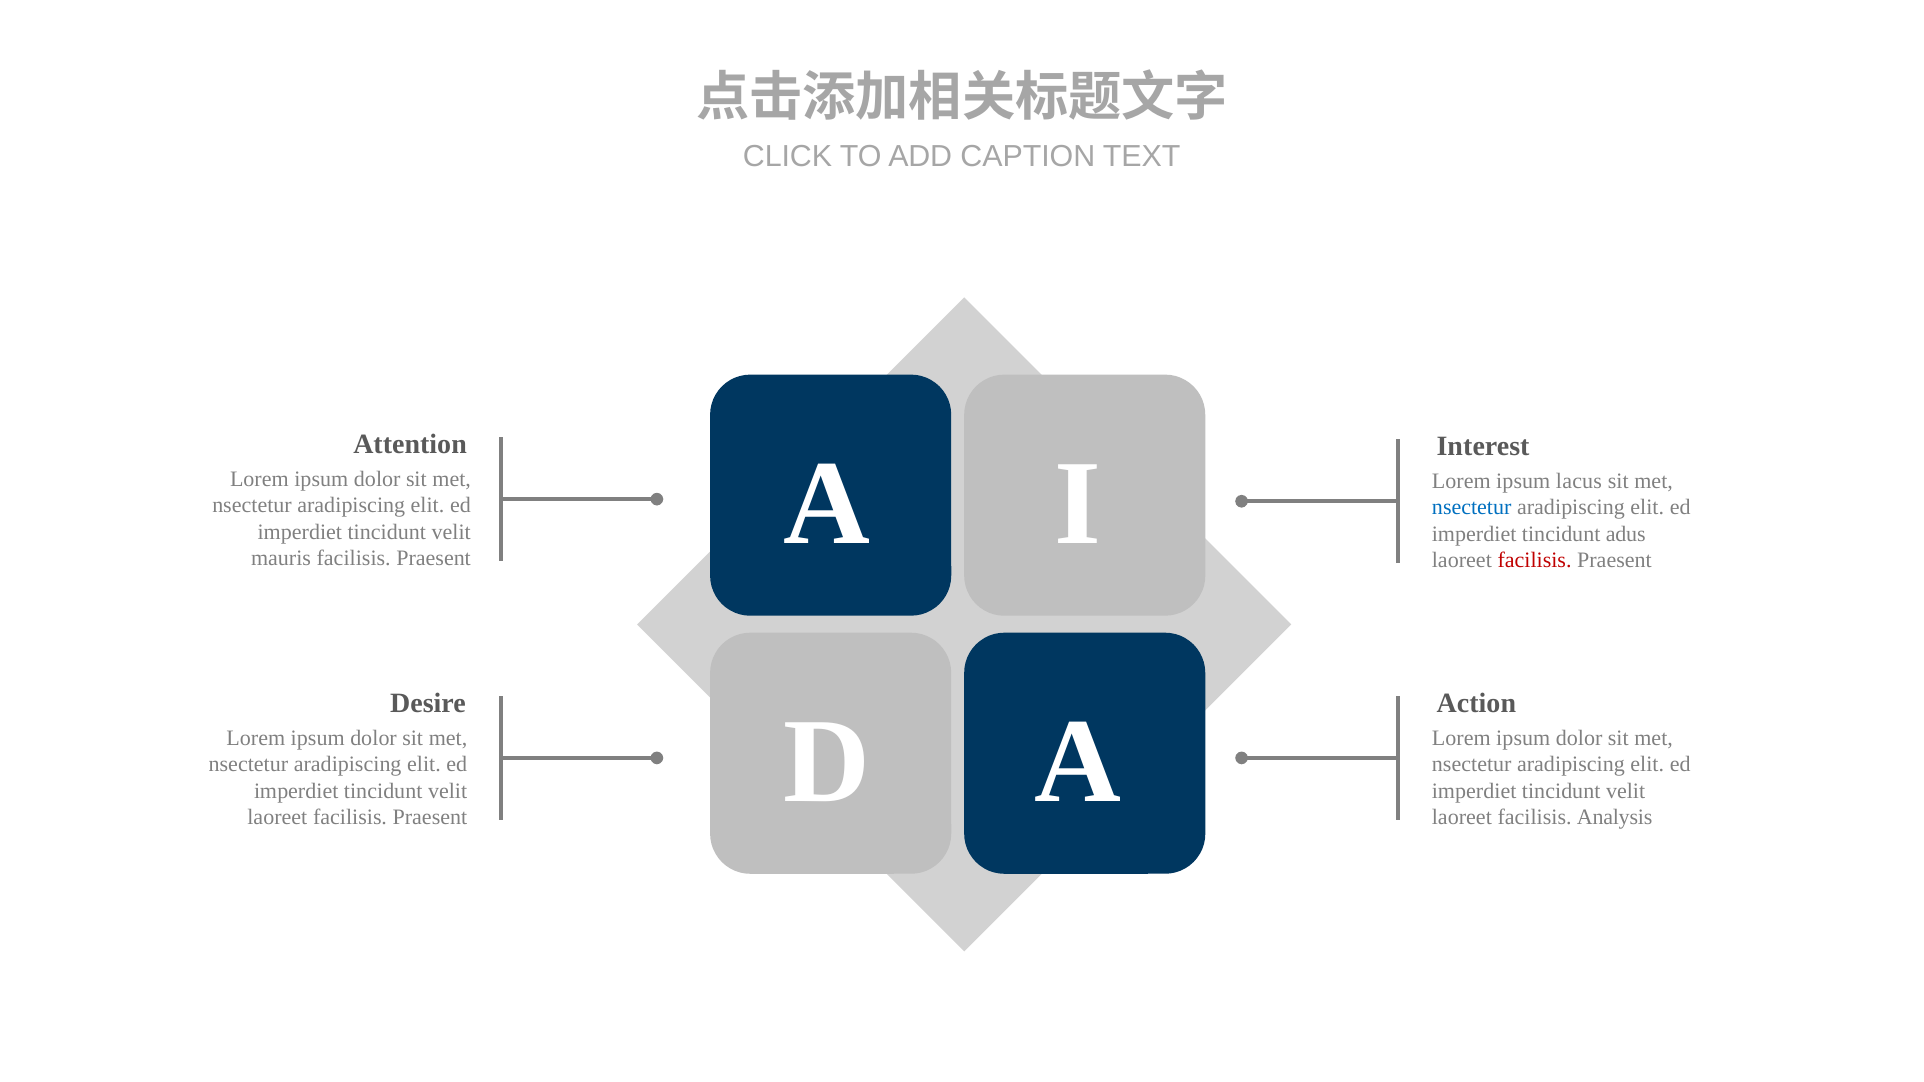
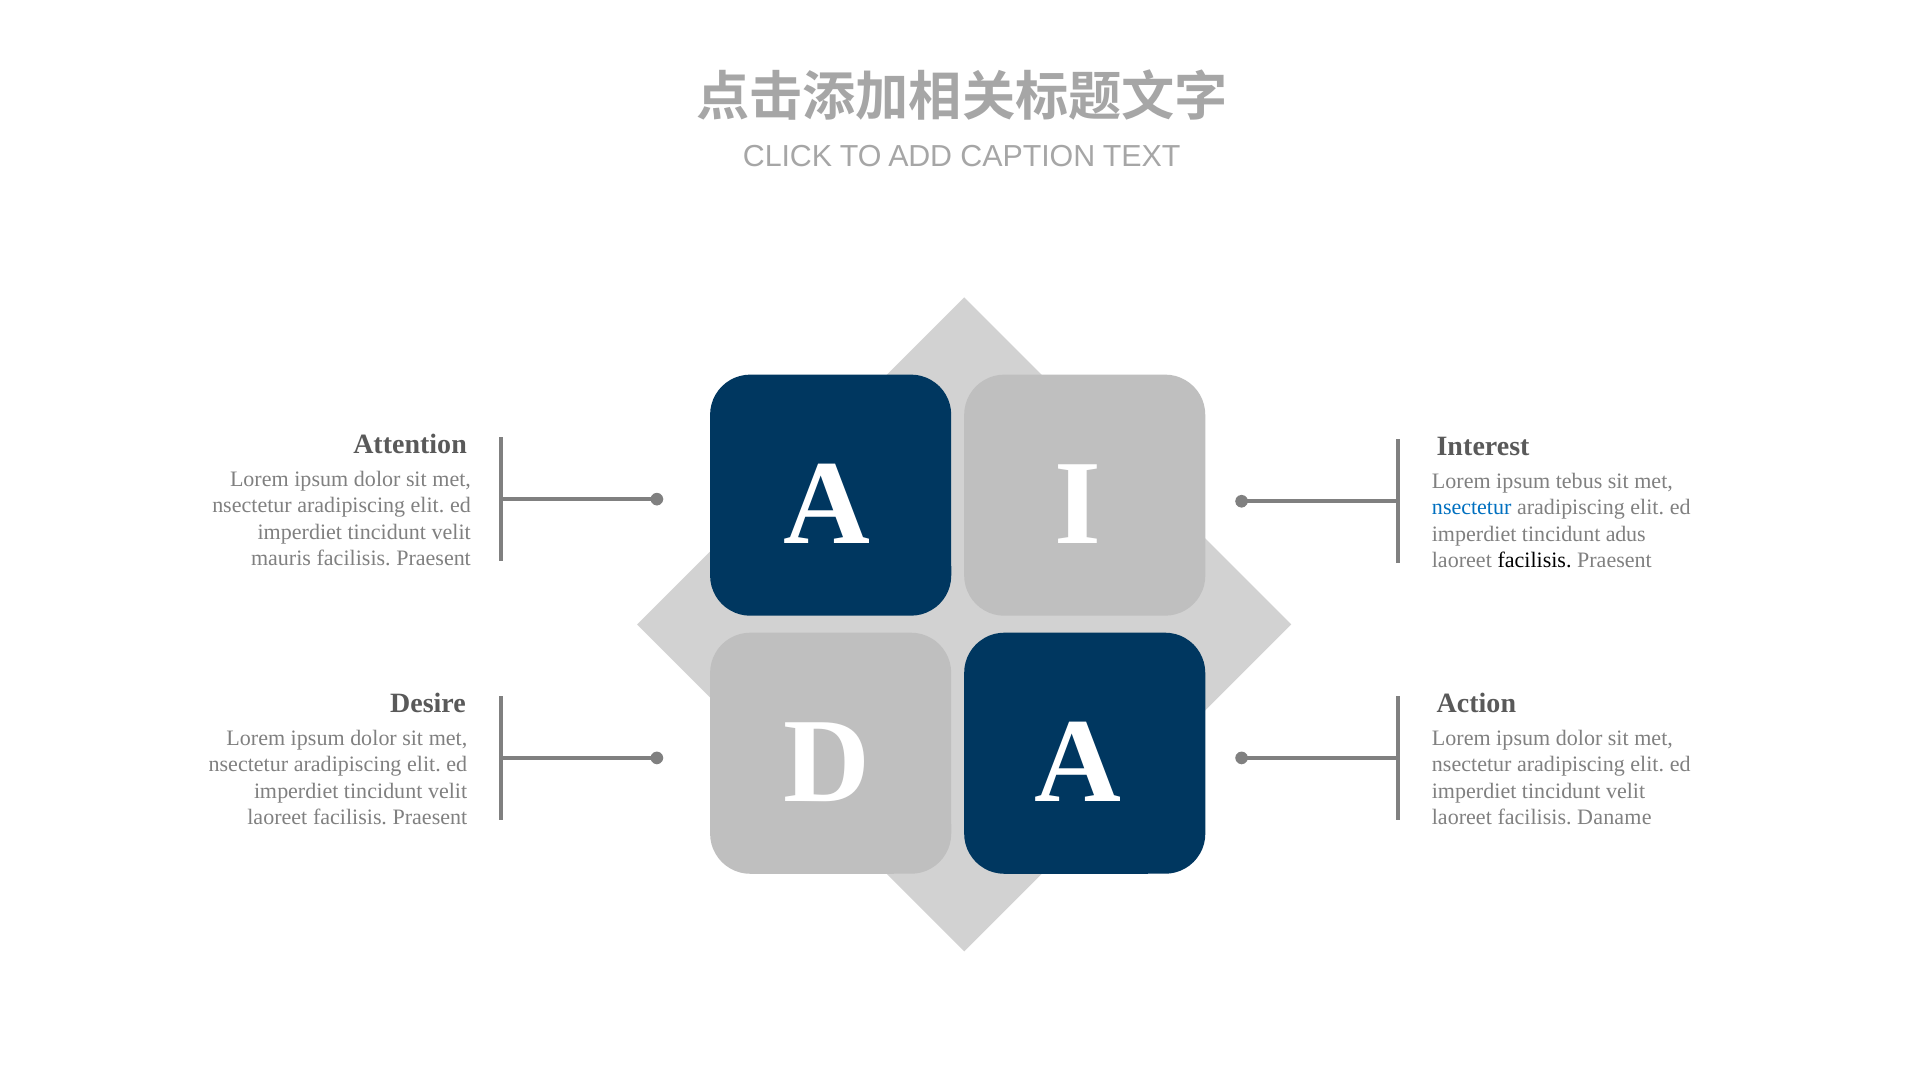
lacus: lacus -> tebus (1579, 481)
facilisis colour: red -> black (1535, 561)
Analysis: Analysis -> Daname (1614, 817)
